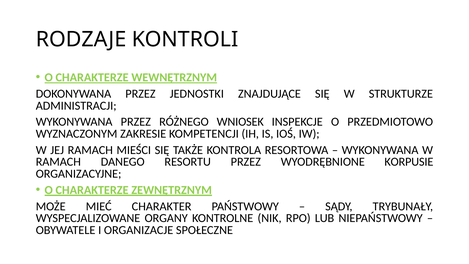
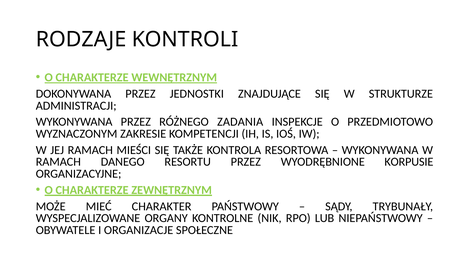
WNIOSEK: WNIOSEK -> ZADANIA (240, 122)
